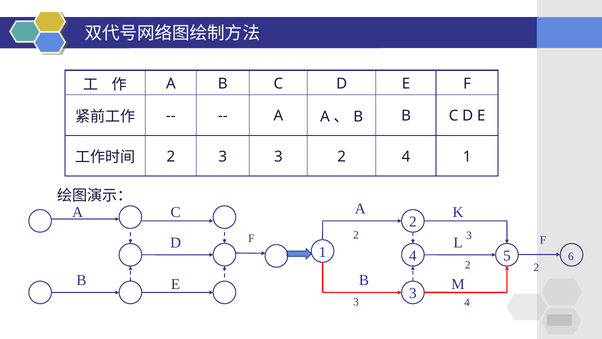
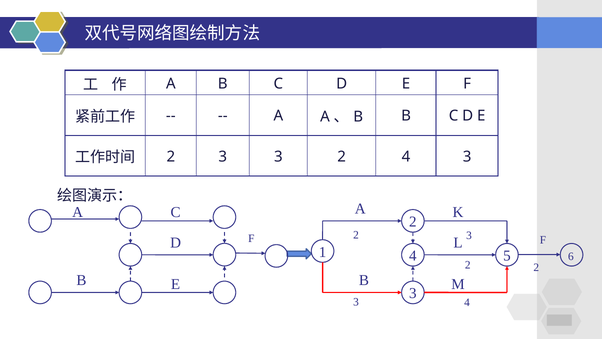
4 1: 1 -> 3 (467, 156)
